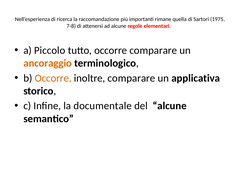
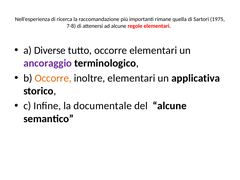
Piccolo: Piccolo -> Diverse (50, 50)
occorre comparare: comparare -> elementari (153, 50)
ancoraggio colour: orange -> purple (48, 63)
inoltre comparare: comparare -> elementari (131, 78)
